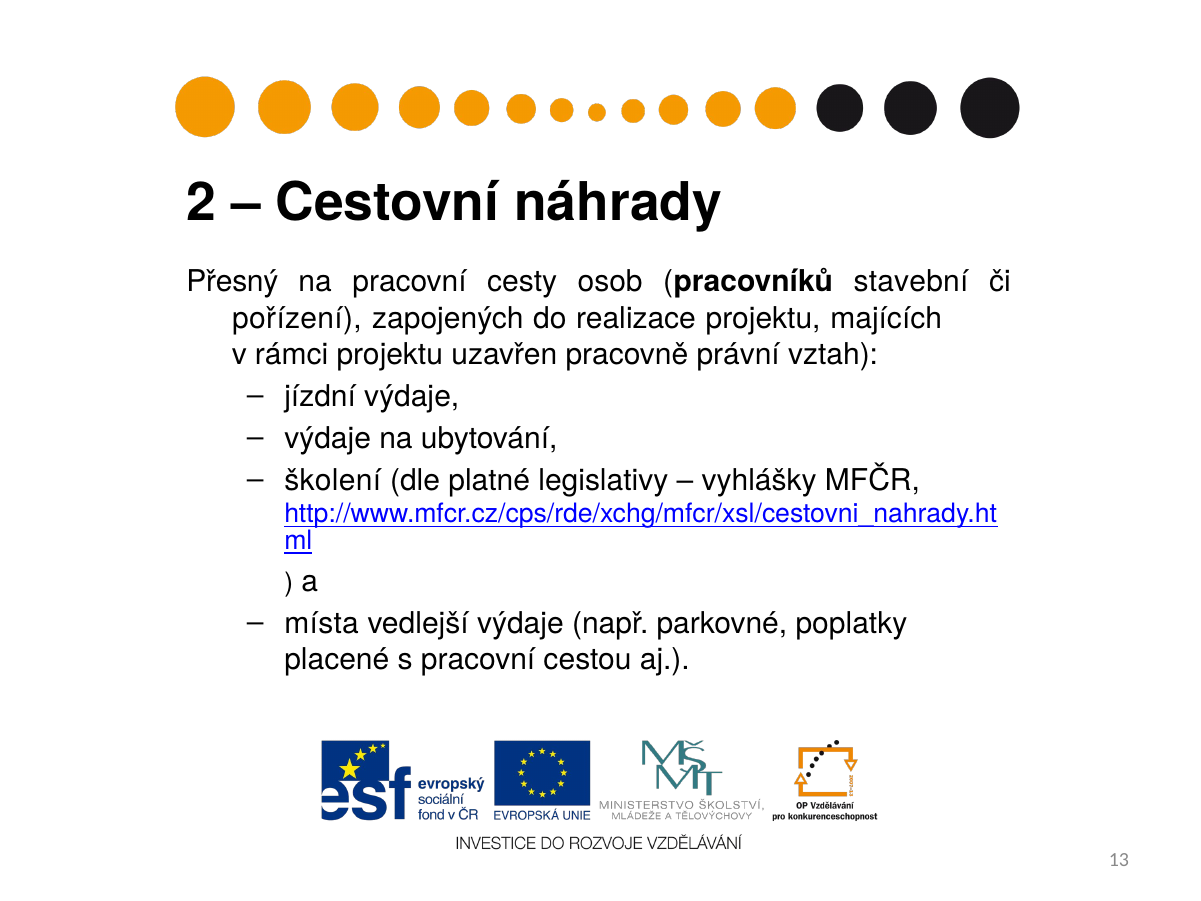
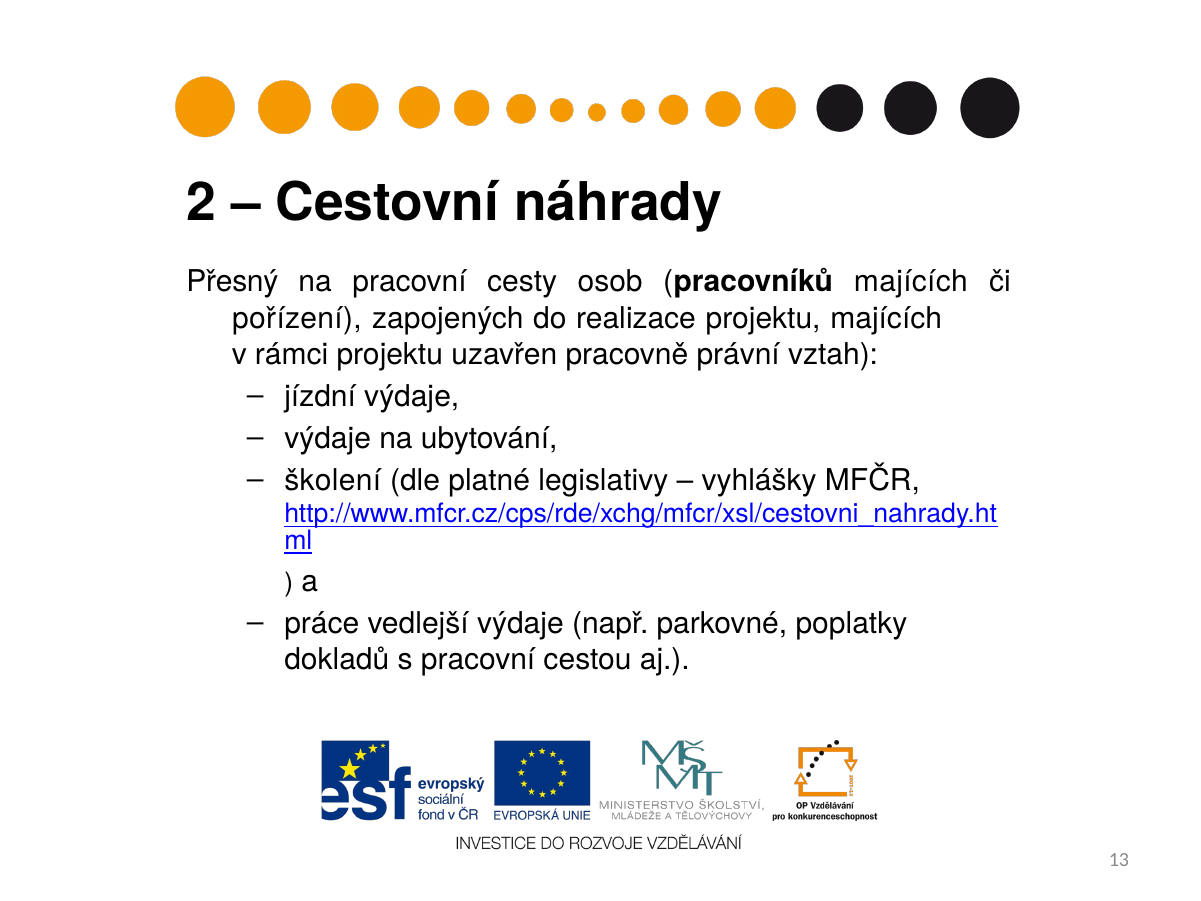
pracovníků stavební: stavební -> majících (911, 282)
místa: místa -> práce (322, 623)
placené: placené -> dokladů (337, 659)
